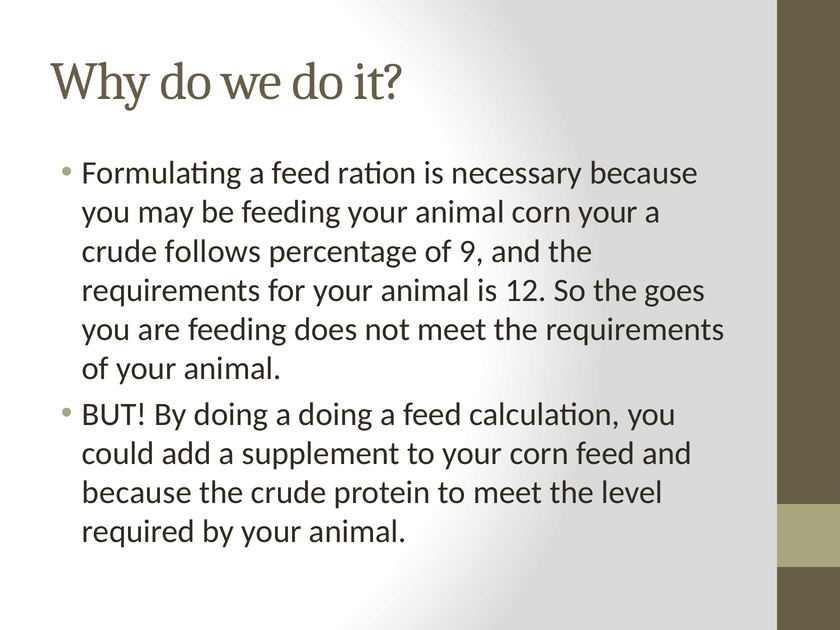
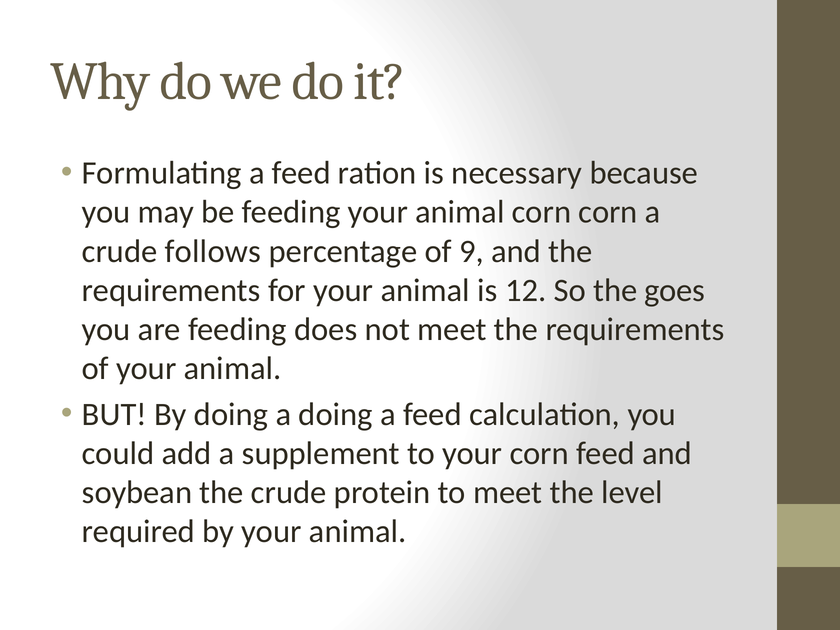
corn your: your -> corn (608, 212)
because: because -> soybean (137, 493)
